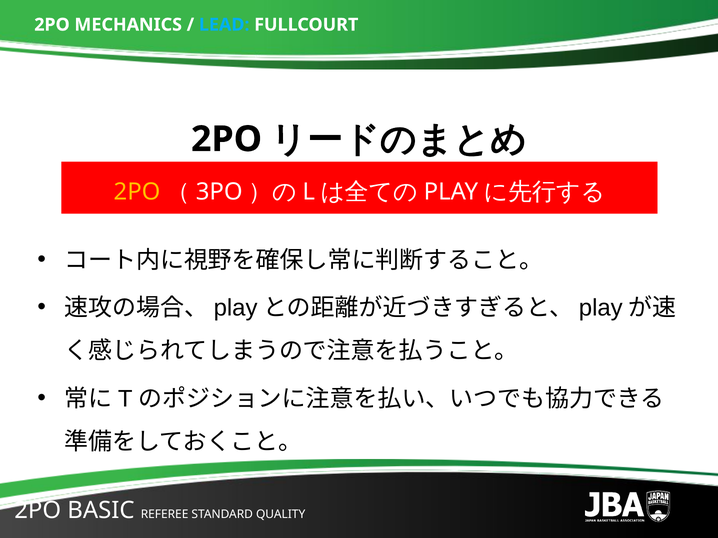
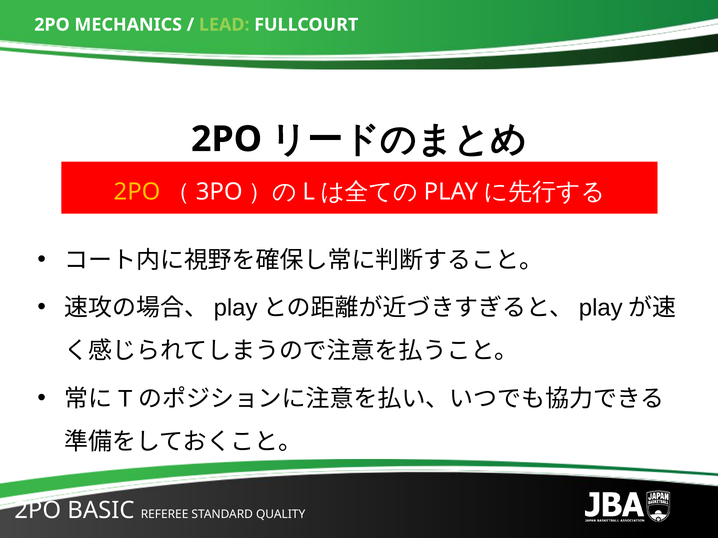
LEAD colour: light blue -> light green (224, 25)
